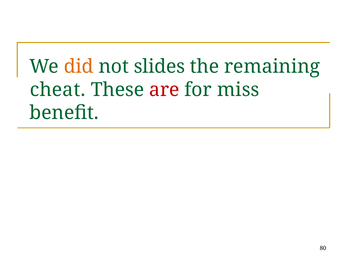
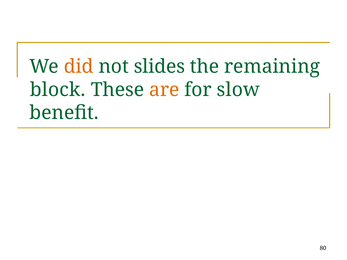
cheat: cheat -> block (58, 90)
are colour: red -> orange (164, 90)
miss: miss -> slow (238, 90)
